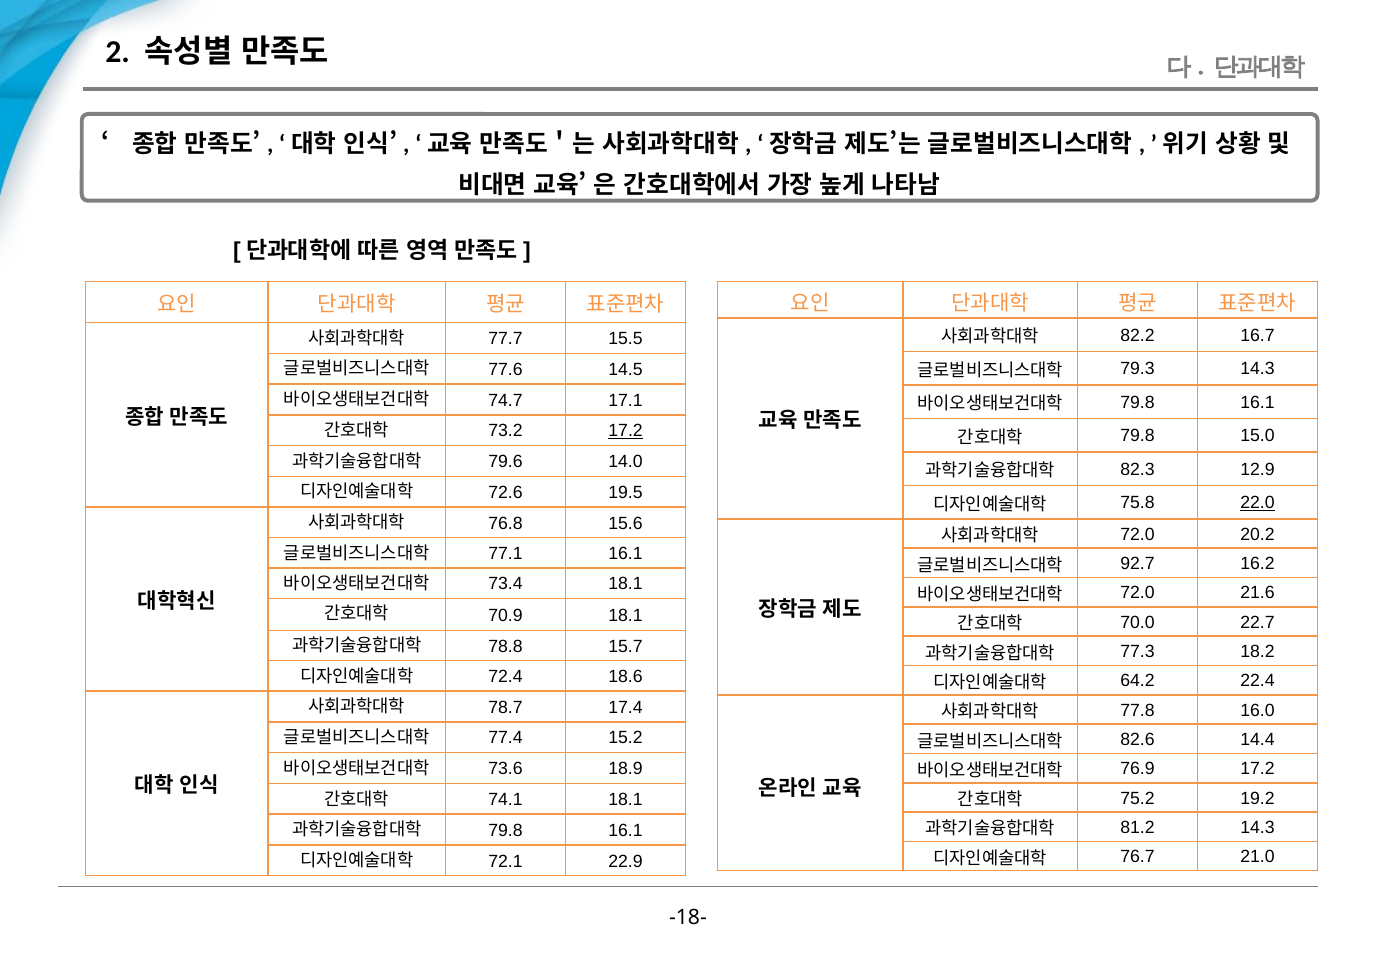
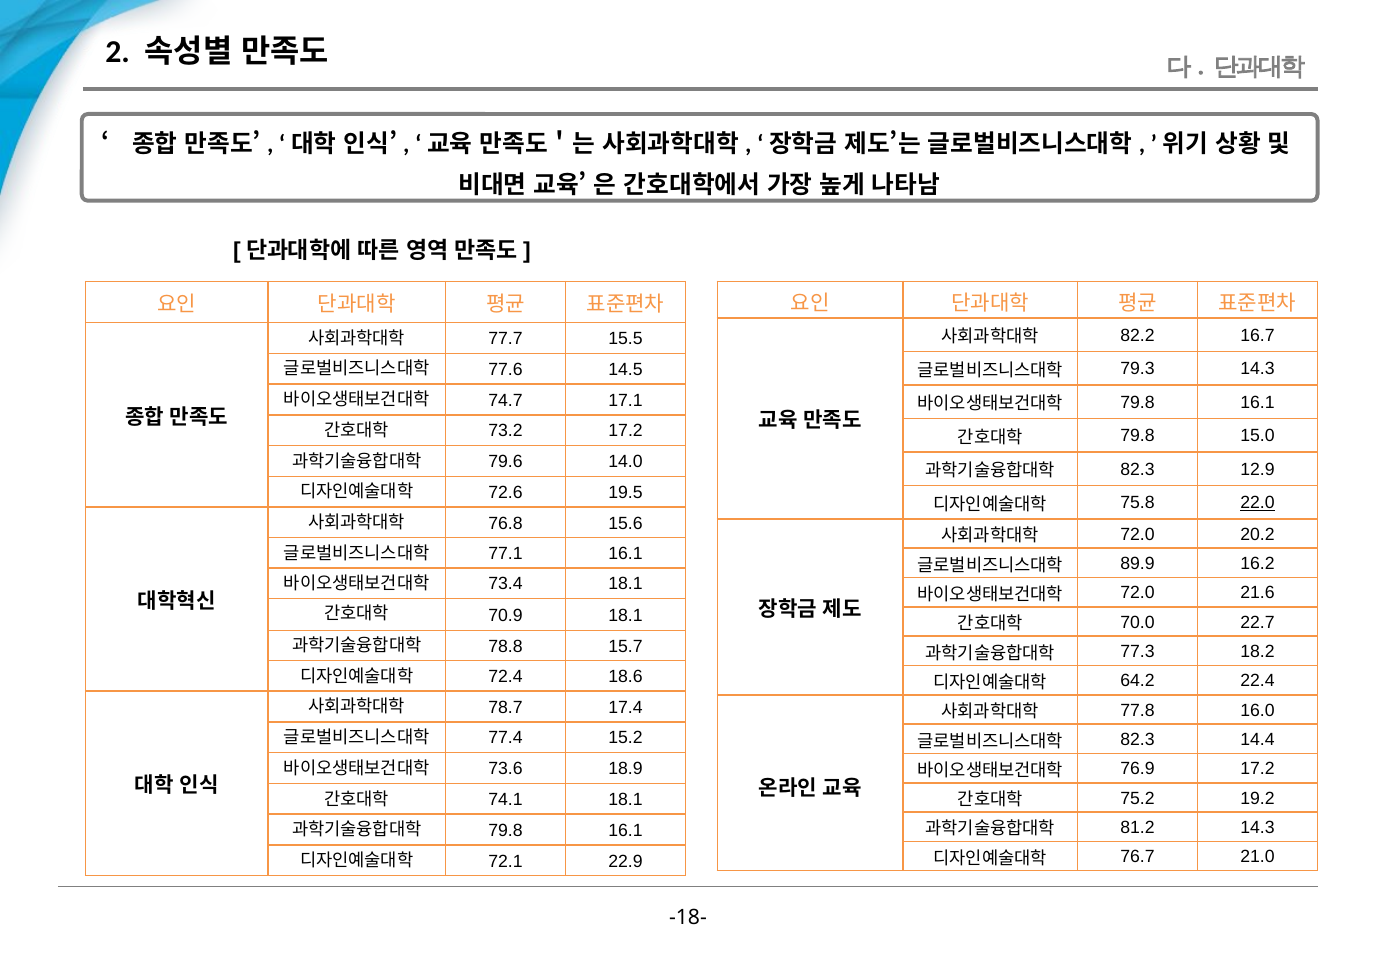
17.2 underline: present -> none (626, 431)
92.7: 92.7 -> 89.9 (1138, 564)
82.6: 82.6 -> 82.3 (1138, 739)
